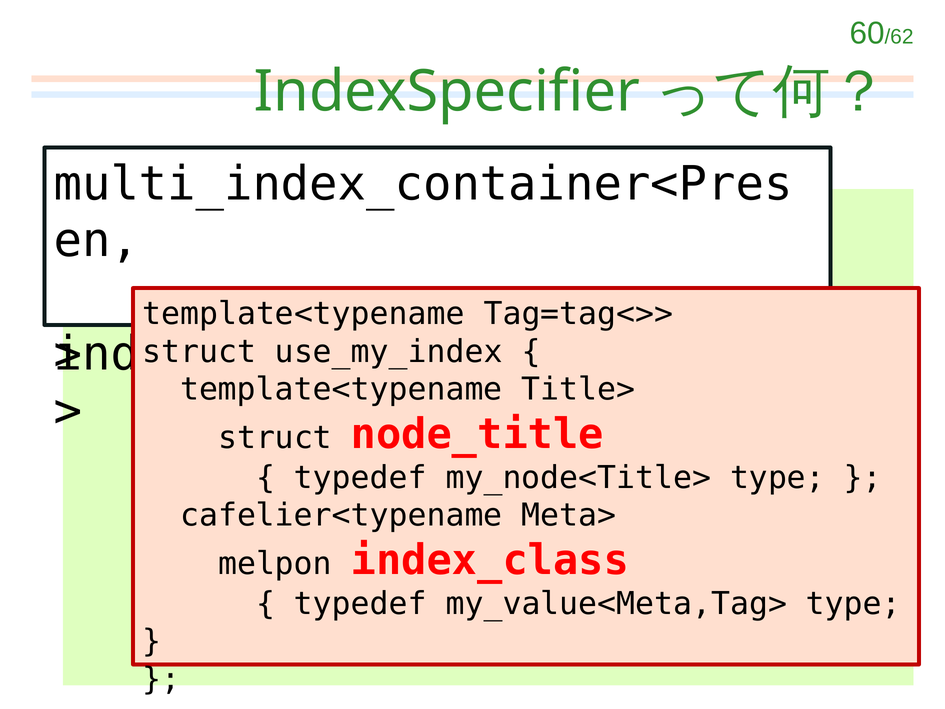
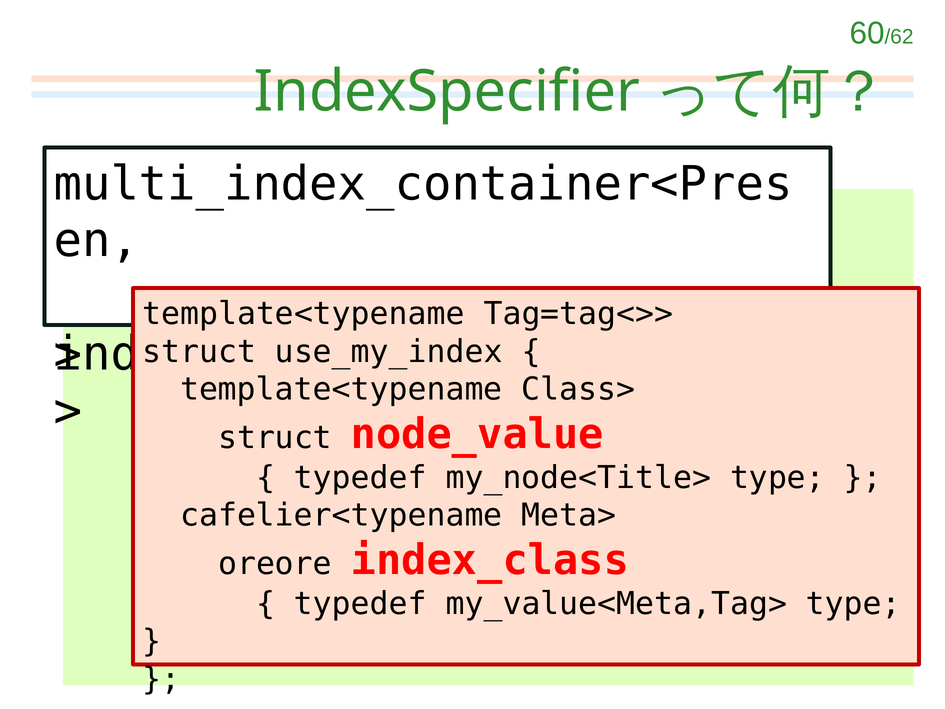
Title>: Title> -> Class> (578, 389)
node_title: node_title -> node_value (477, 434)
melpon: melpon -> oreore (275, 564)
